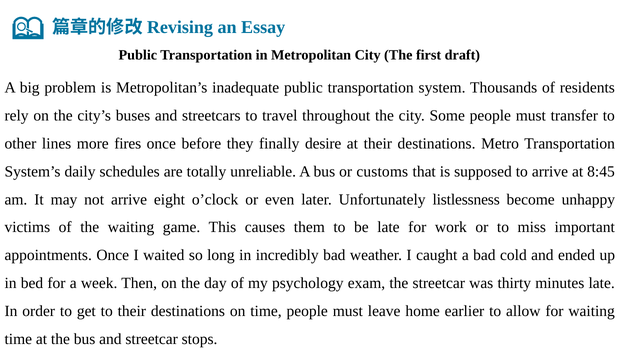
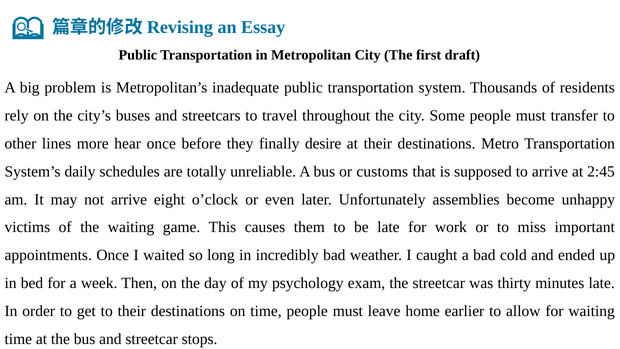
fires: fires -> hear (128, 143)
8:45: 8:45 -> 2:45 (601, 171)
listlessness: listlessness -> assemblies (466, 199)
